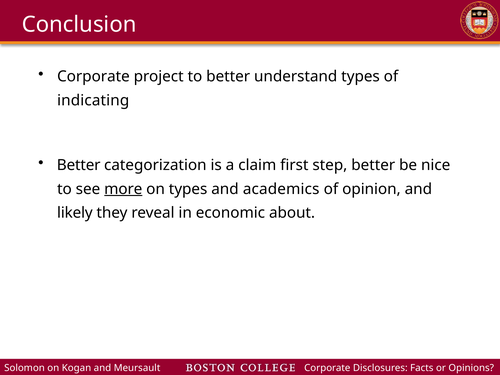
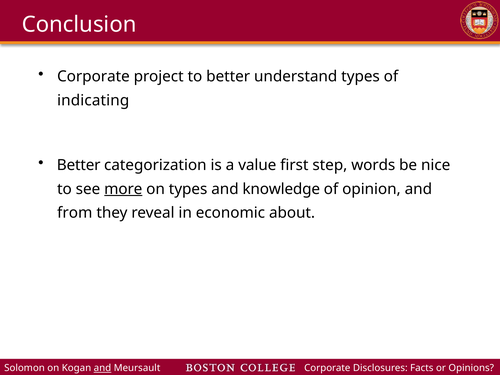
claim: claim -> value (257, 165)
step better: better -> words (373, 165)
academics: academics -> knowledge (281, 189)
likely: likely -> from (75, 213)
and underline: none -> present (102, 368)
